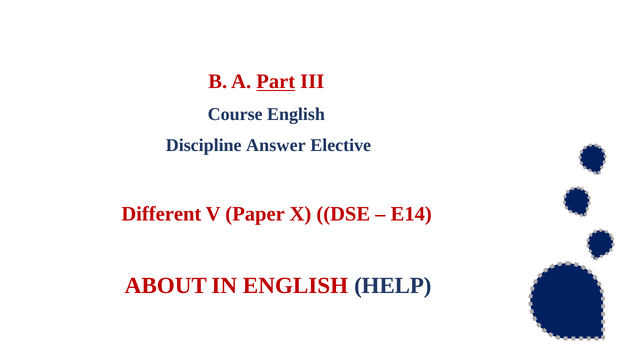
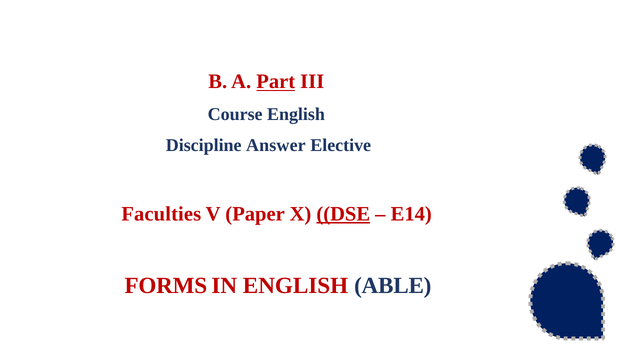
Different: Different -> Faculties (161, 214)
DSE underline: none -> present (343, 214)
ABOUT: ABOUT -> FORMS (166, 286)
HELP: HELP -> ABLE (393, 286)
